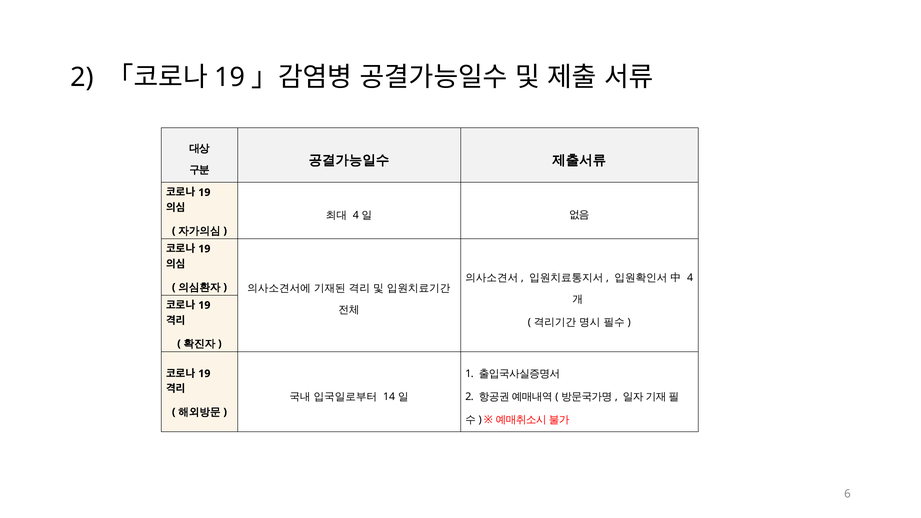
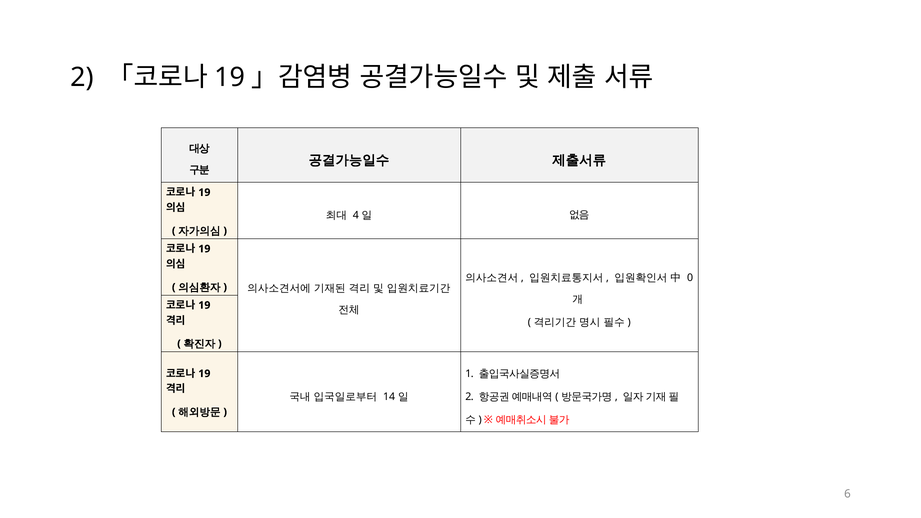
4: 4 -> 0 (690, 278)
